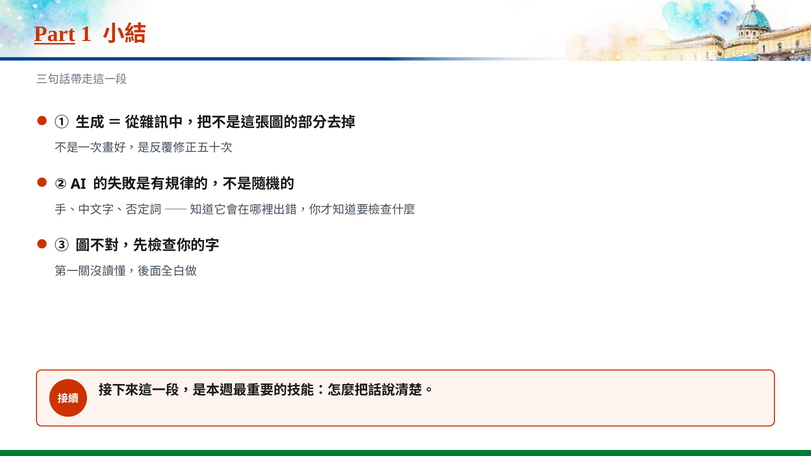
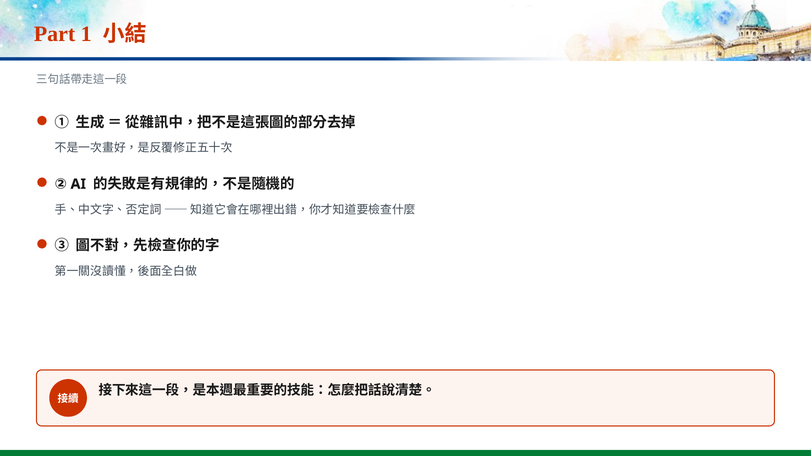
Part underline: present -> none (55, 34)
